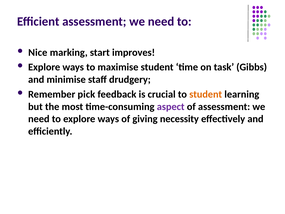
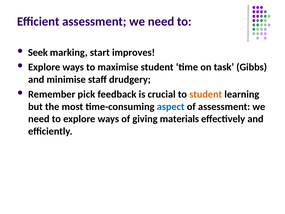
Nice: Nice -> Seek (38, 52)
aspect colour: purple -> blue (171, 106)
necessity: necessity -> materials (179, 119)
